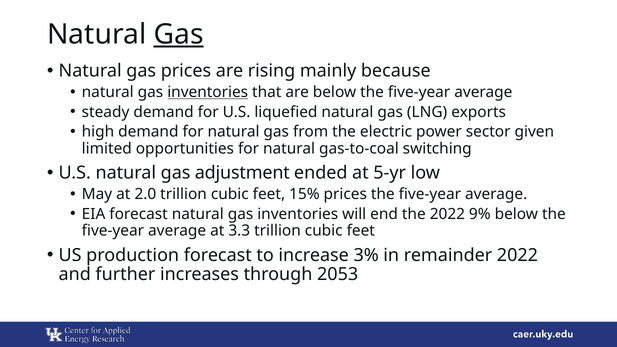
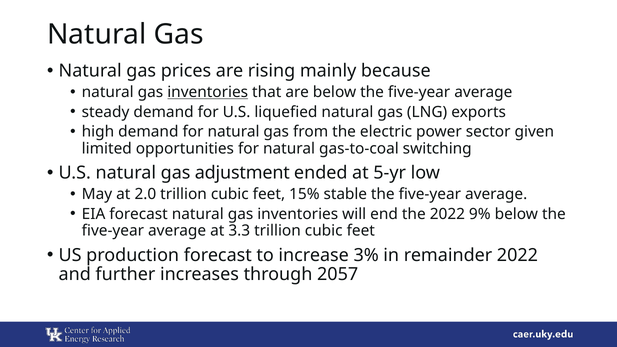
Gas underline: present -> none (179, 34)
15% prices: prices -> stable (345, 194)
2053: 2053 -> 2057 (338, 275)
